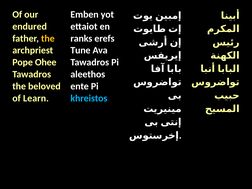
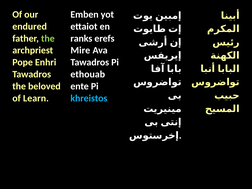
the colour: yellow -> light green (48, 38)
Tune: Tune -> Mire (80, 50)
Ohee: Ohee -> Enhri (46, 62)
aleethos: aleethos -> ethouab (88, 74)
